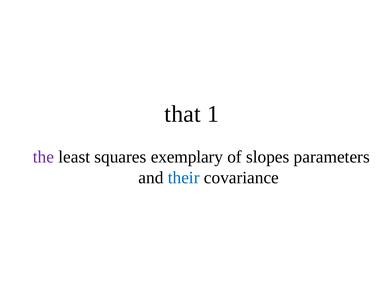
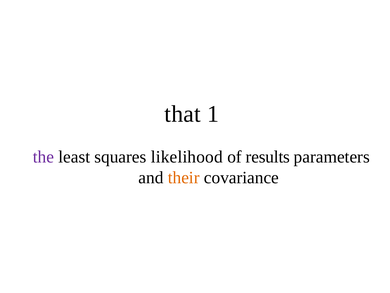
exemplary: exemplary -> likelihood (187, 157)
slopes: slopes -> results (268, 157)
their colour: blue -> orange (184, 177)
